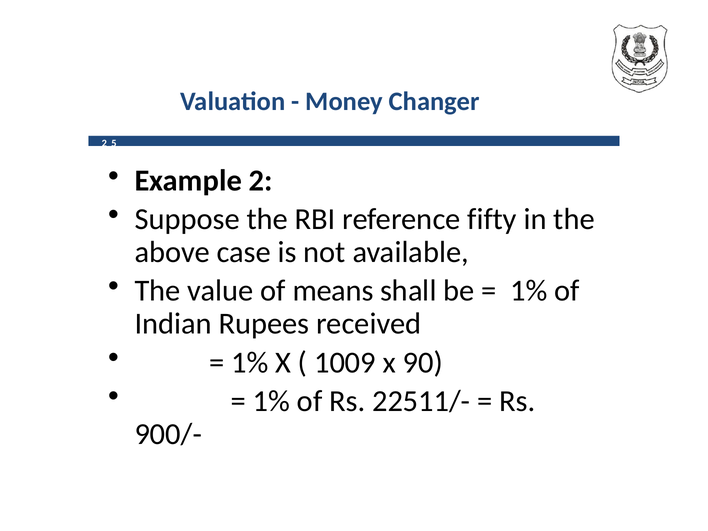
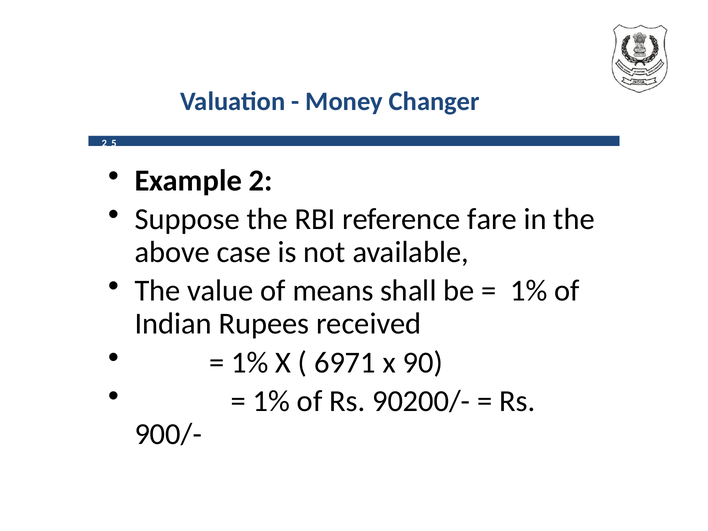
fifty: fifty -> fare (492, 219)
1009: 1009 -> 6971 (345, 362)
22511/-: 22511/- -> 90200/- (421, 401)
